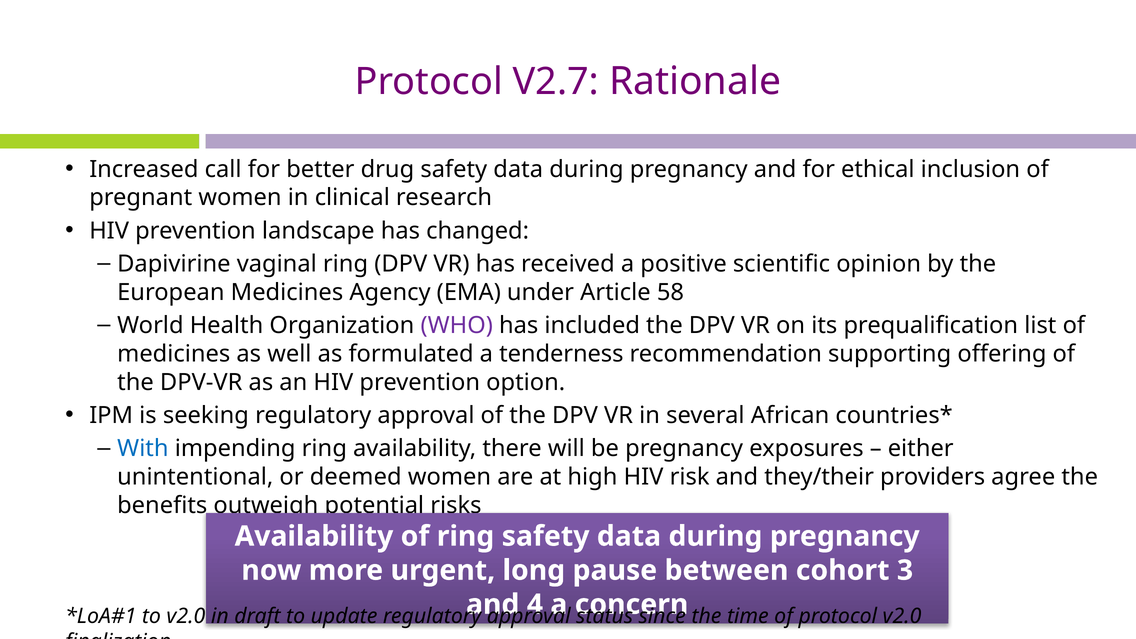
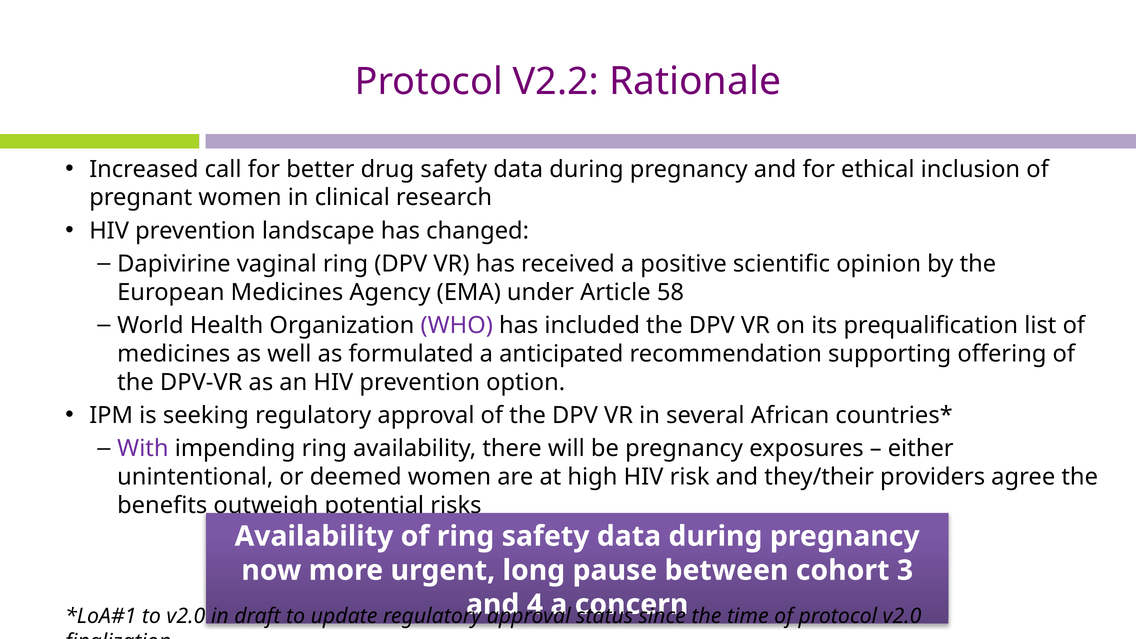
V2.7: V2.7 -> V2.2 (556, 82)
tenderness: tenderness -> anticipated (561, 354)
With colour: blue -> purple (143, 449)
